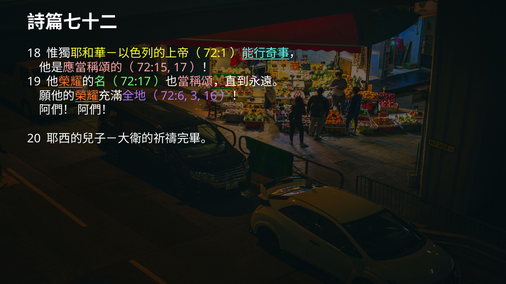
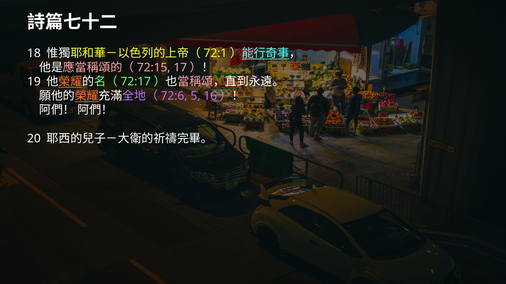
3: 3 -> 5 (195, 96)
